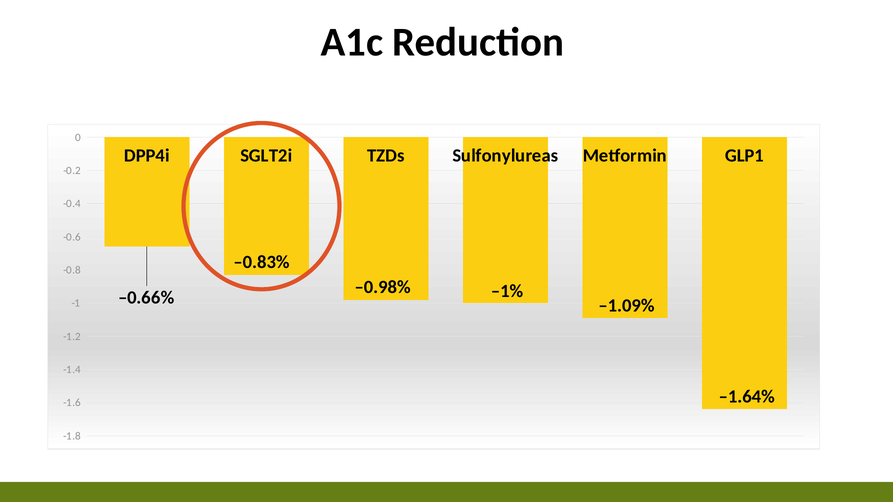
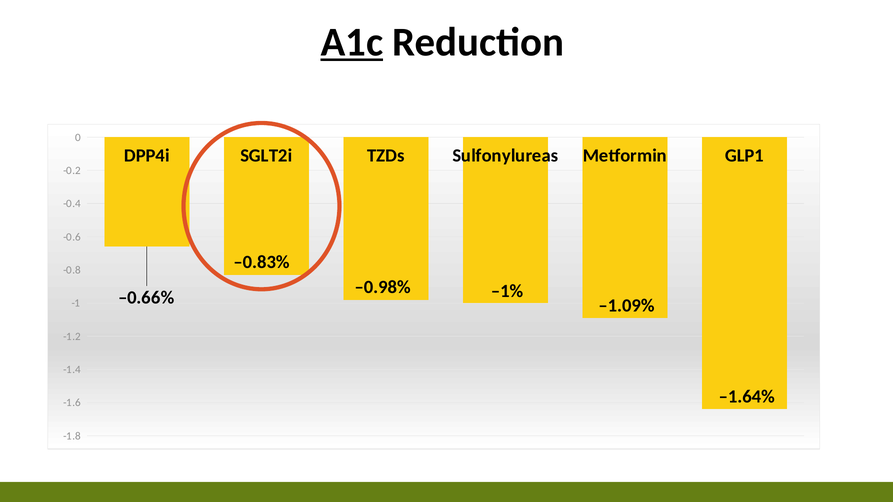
A1c underline: none -> present (352, 42)
